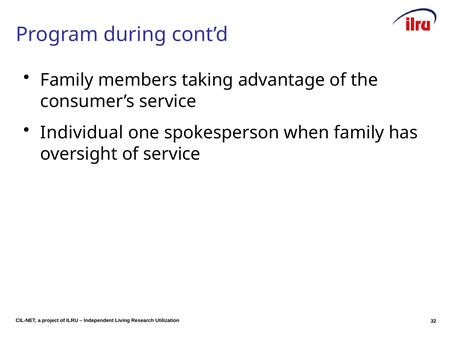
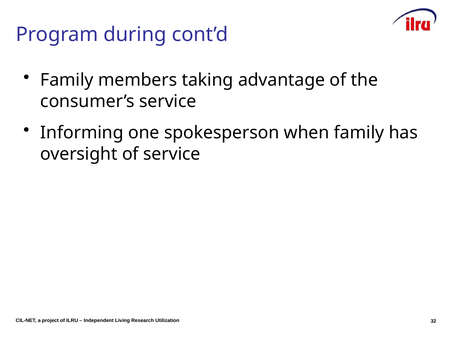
Individual: Individual -> Informing (82, 133)
